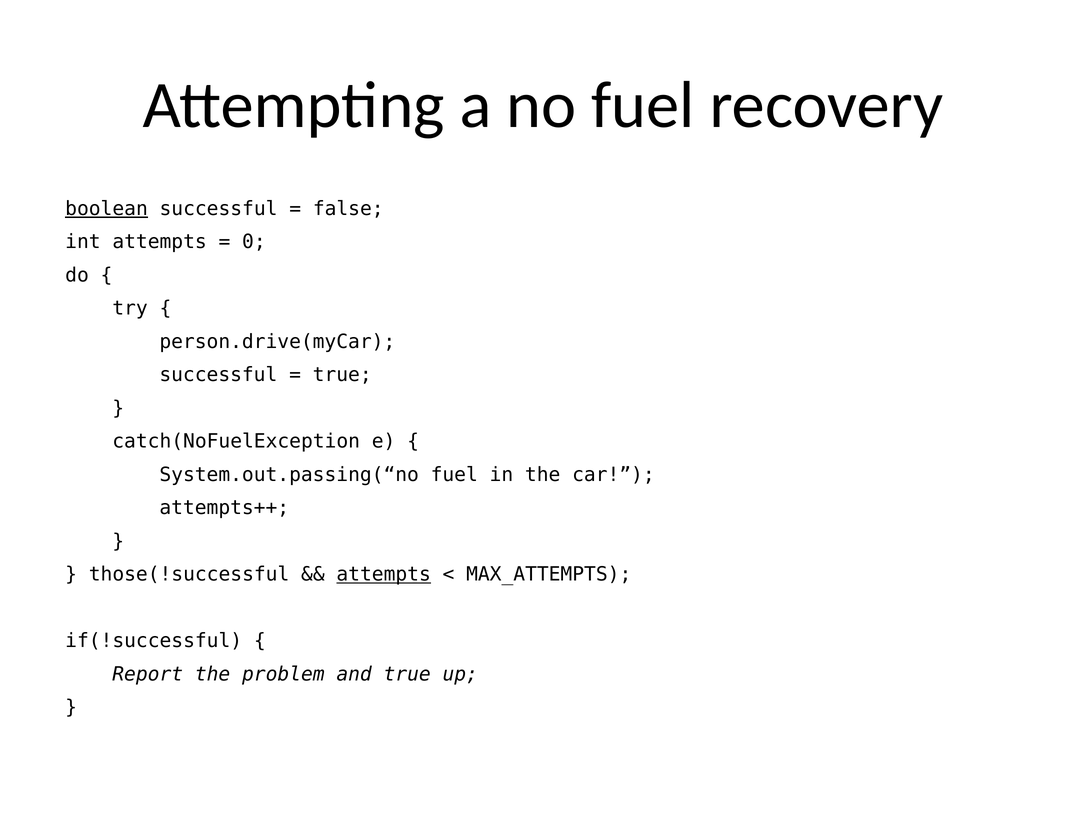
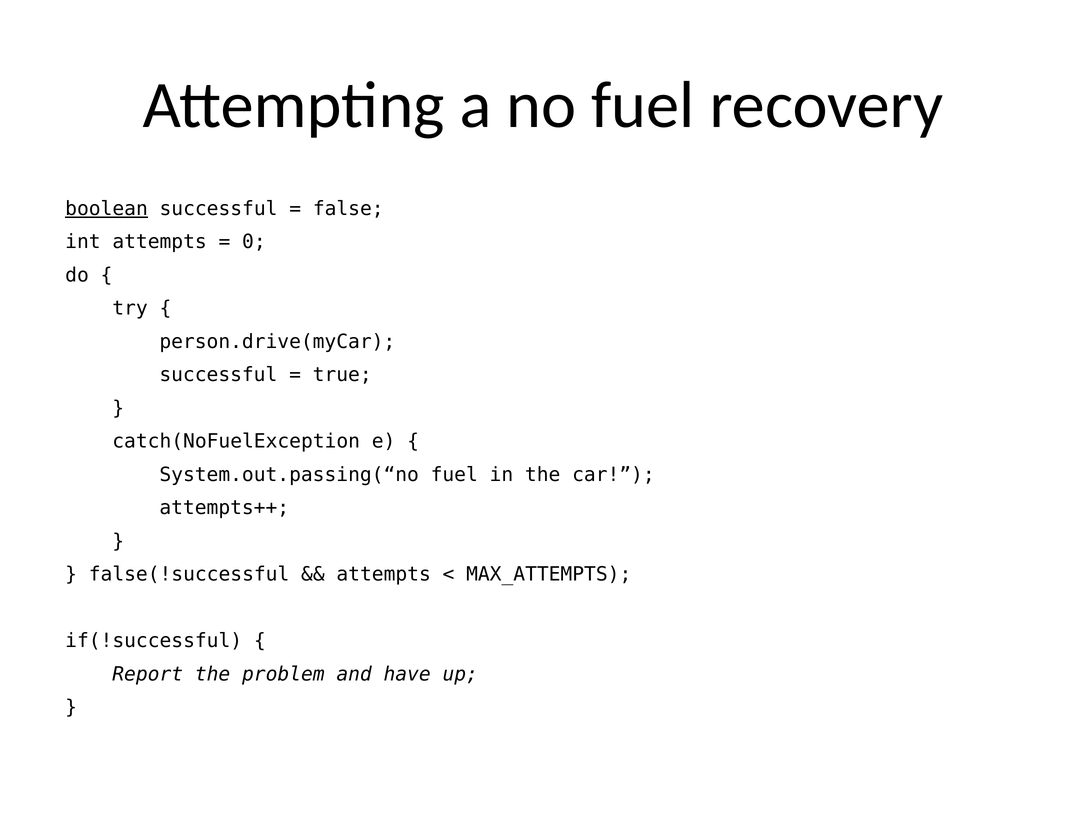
those(!successful: those(!successful -> false(!successful (189, 575)
attempts underline: present -> none (384, 575)
and true: true -> have (407, 674)
